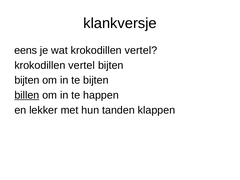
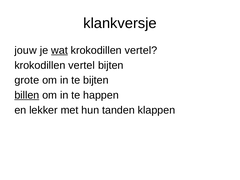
eens: eens -> jouw (26, 50)
wat underline: none -> present (59, 50)
bijten: bijten -> grote (27, 80)
